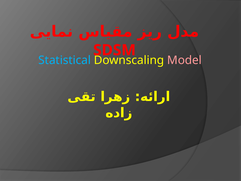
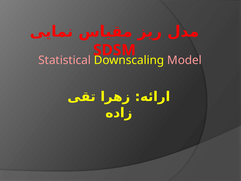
Statistical colour: light blue -> pink (65, 60)
